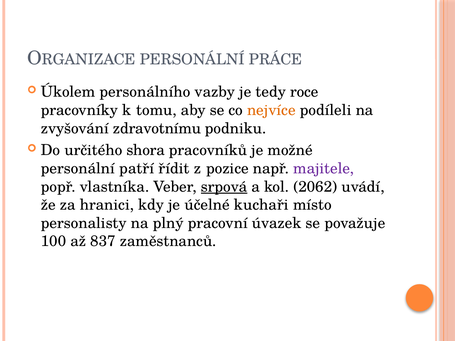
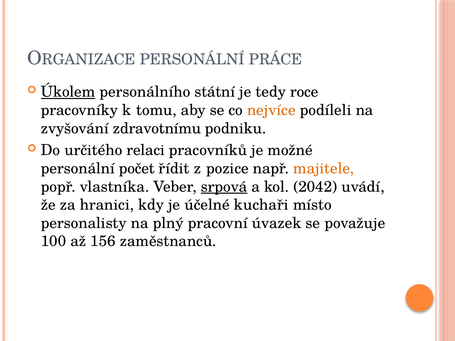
Úkolem underline: none -> present (68, 92)
vazby: vazby -> státní (215, 92)
shora: shora -> relaci (146, 150)
patří: patří -> počet (137, 169)
majitele colour: purple -> orange (324, 169)
2062: 2062 -> 2042 (315, 187)
837: 837 -> 156 (103, 241)
